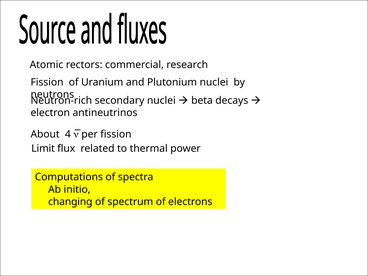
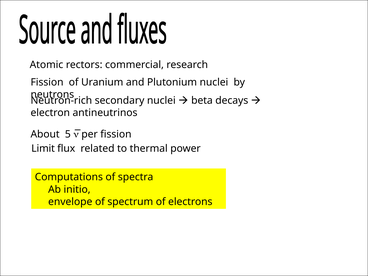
4: 4 -> 5 (68, 134)
changing: changing -> envelope (70, 202)
